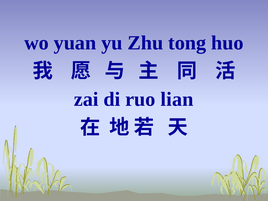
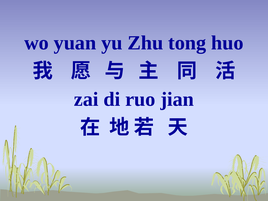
lian: lian -> jian (177, 99)
